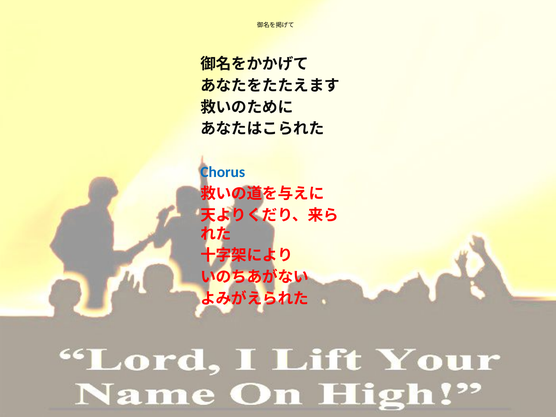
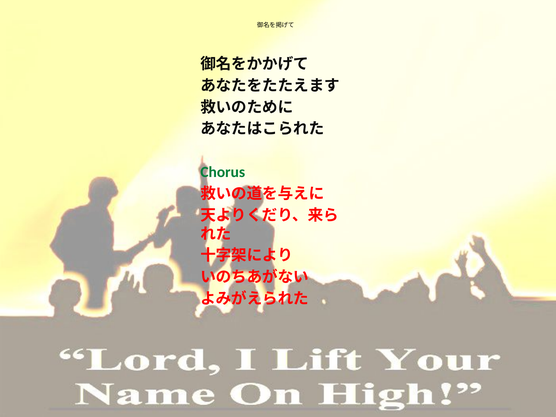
Chorus colour: blue -> green (223, 172)
